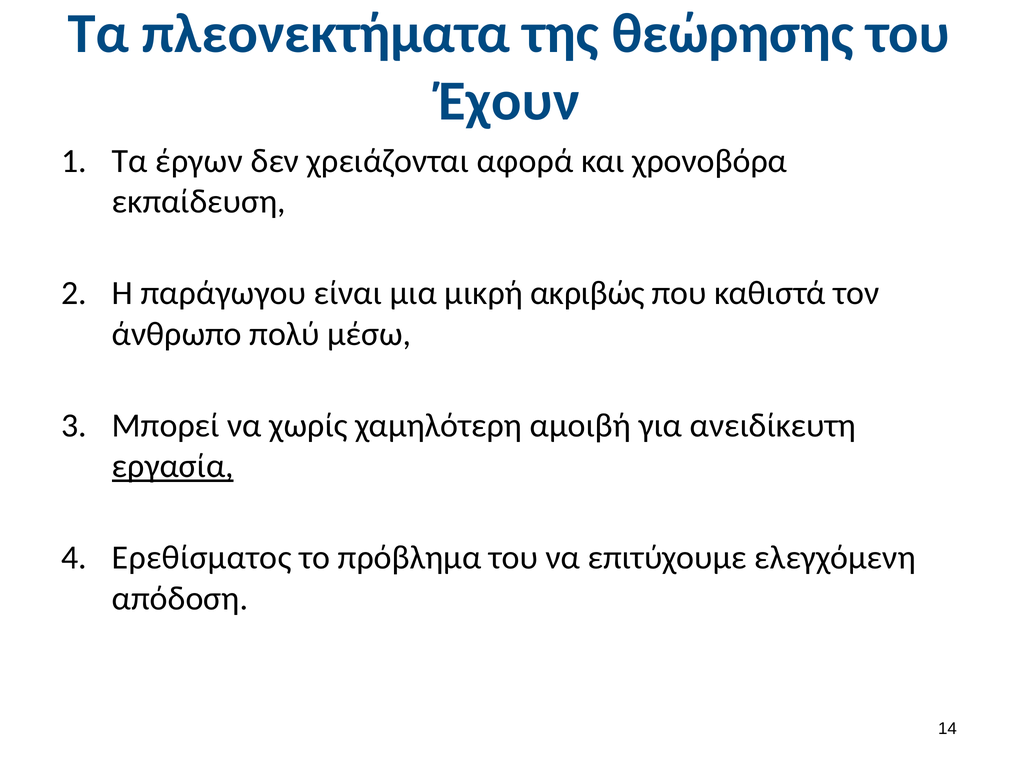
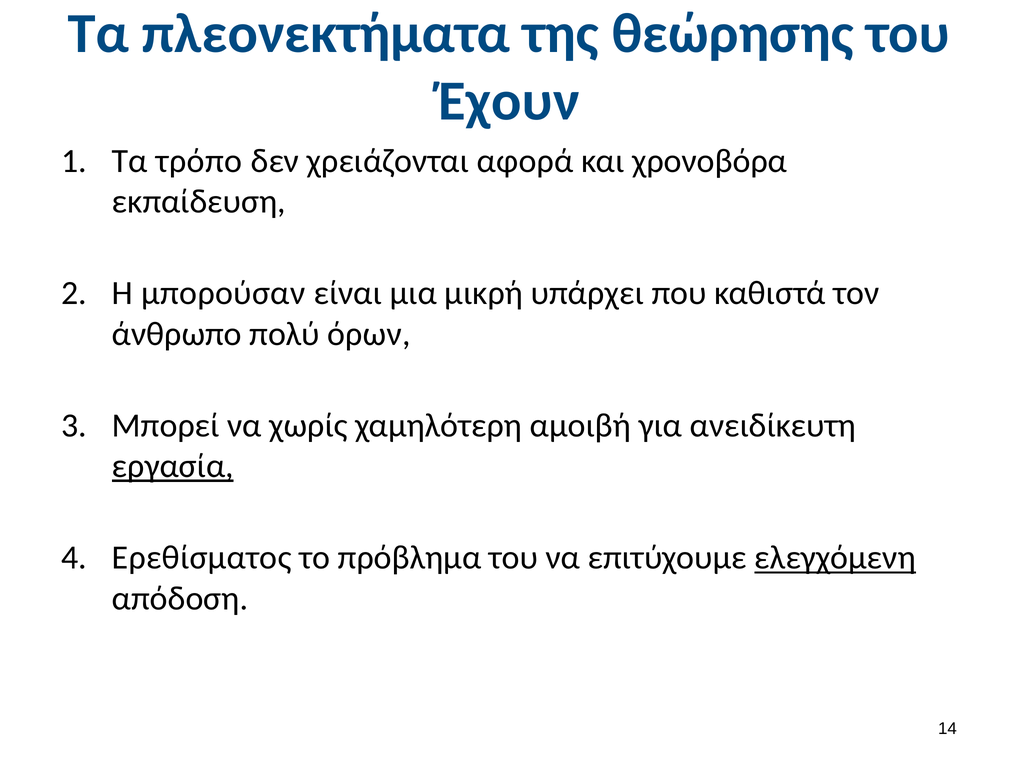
έργων: έργων -> τρόπο (199, 161)
παράγωγου: παράγωγου -> μπορούσαν (223, 293)
ακριβώς: ακριβώς -> υπάρχει (587, 293)
μέσω: μέσω -> όρων (369, 334)
ελεγχόμενη underline: none -> present (835, 558)
